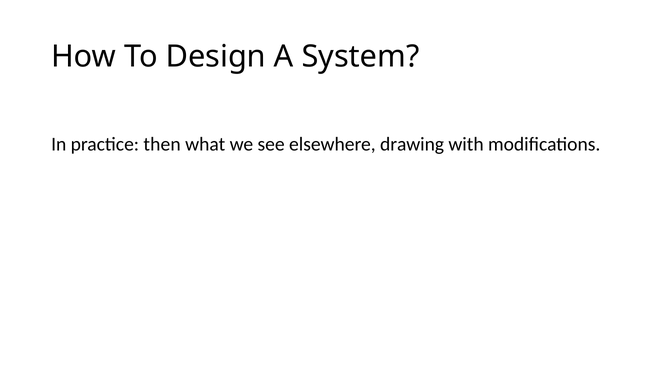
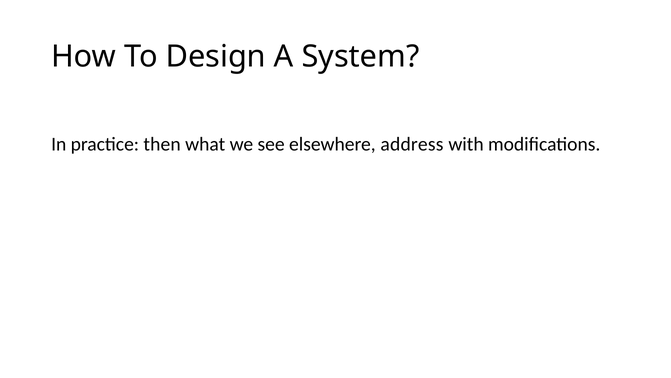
drawing: drawing -> address (412, 144)
